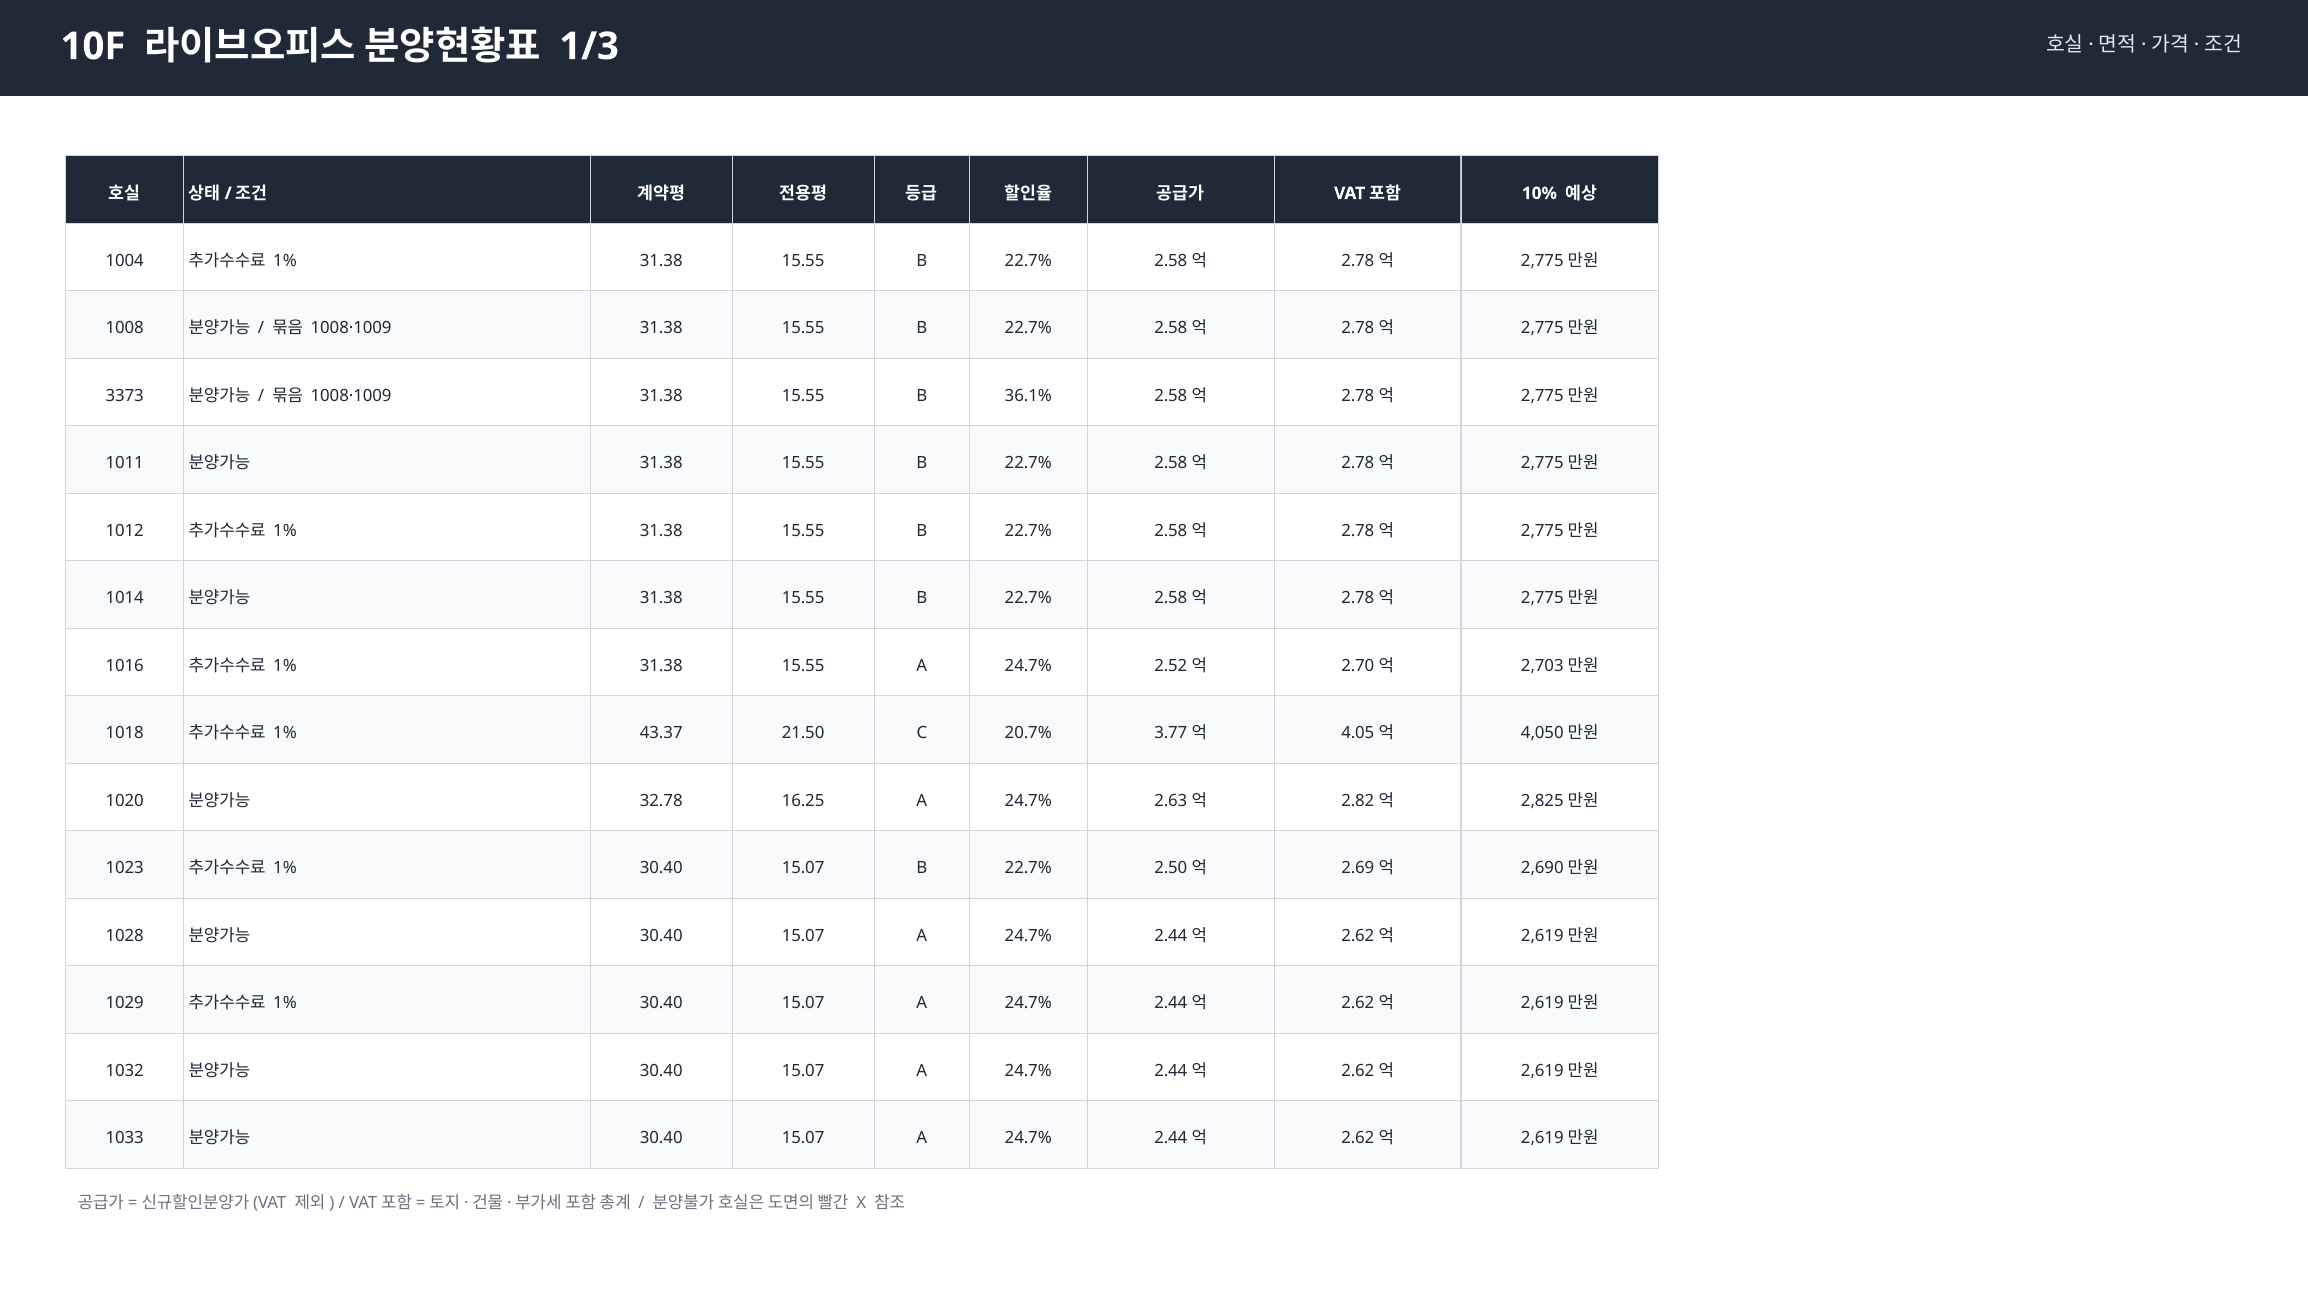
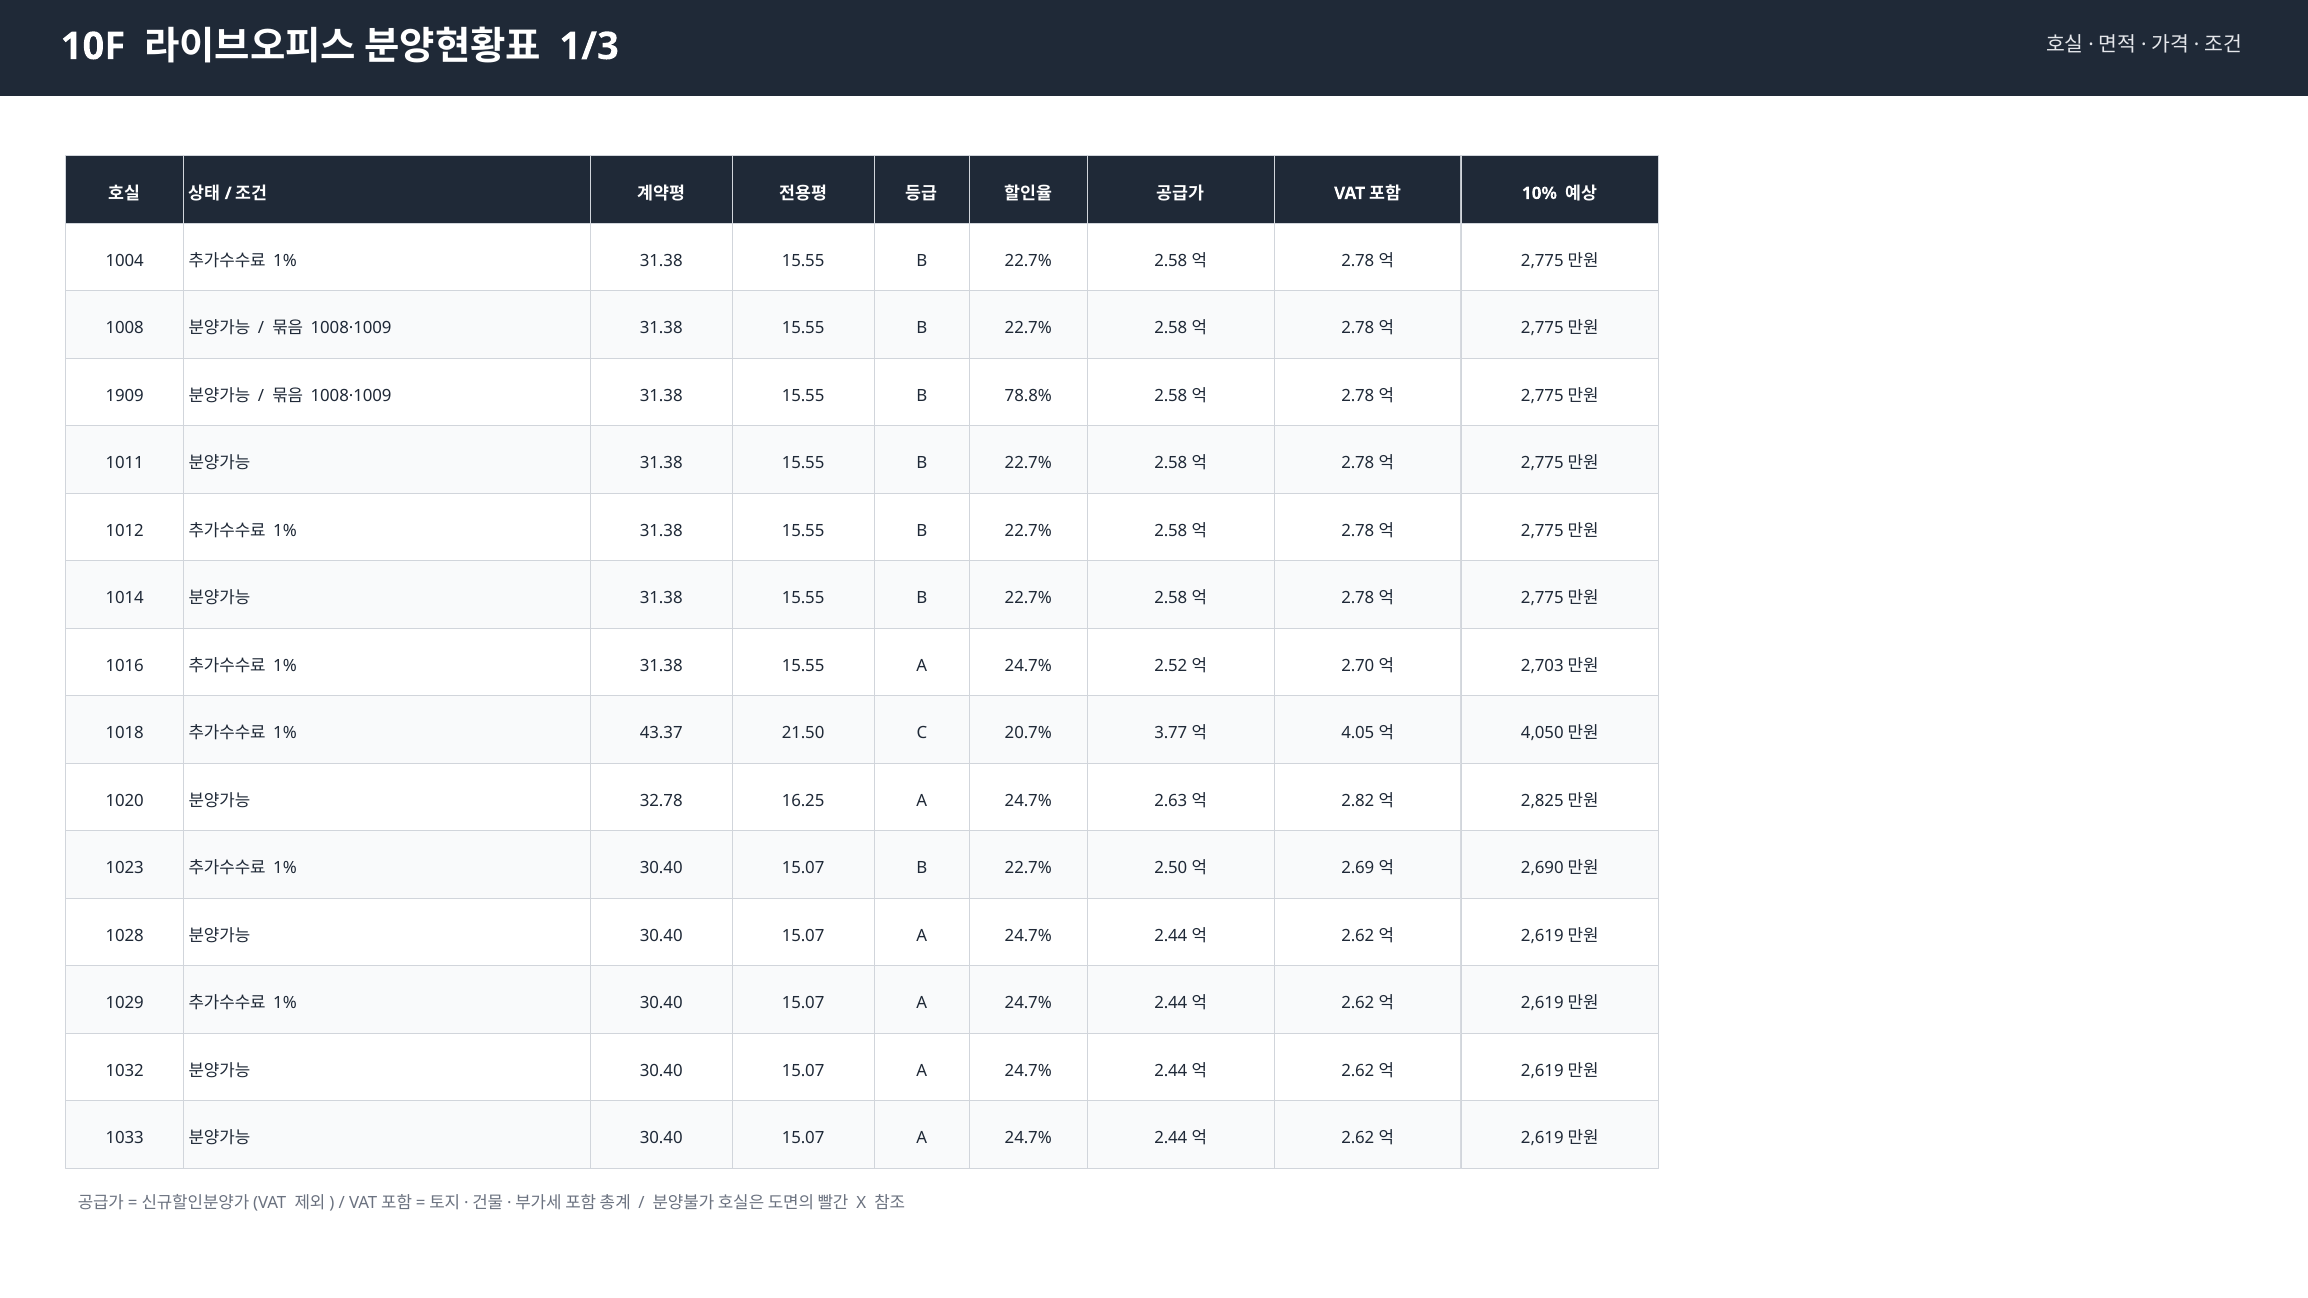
3373: 3373 -> 1909 (125, 396)
36.1%: 36.1% -> 78.8% (1028, 396)
